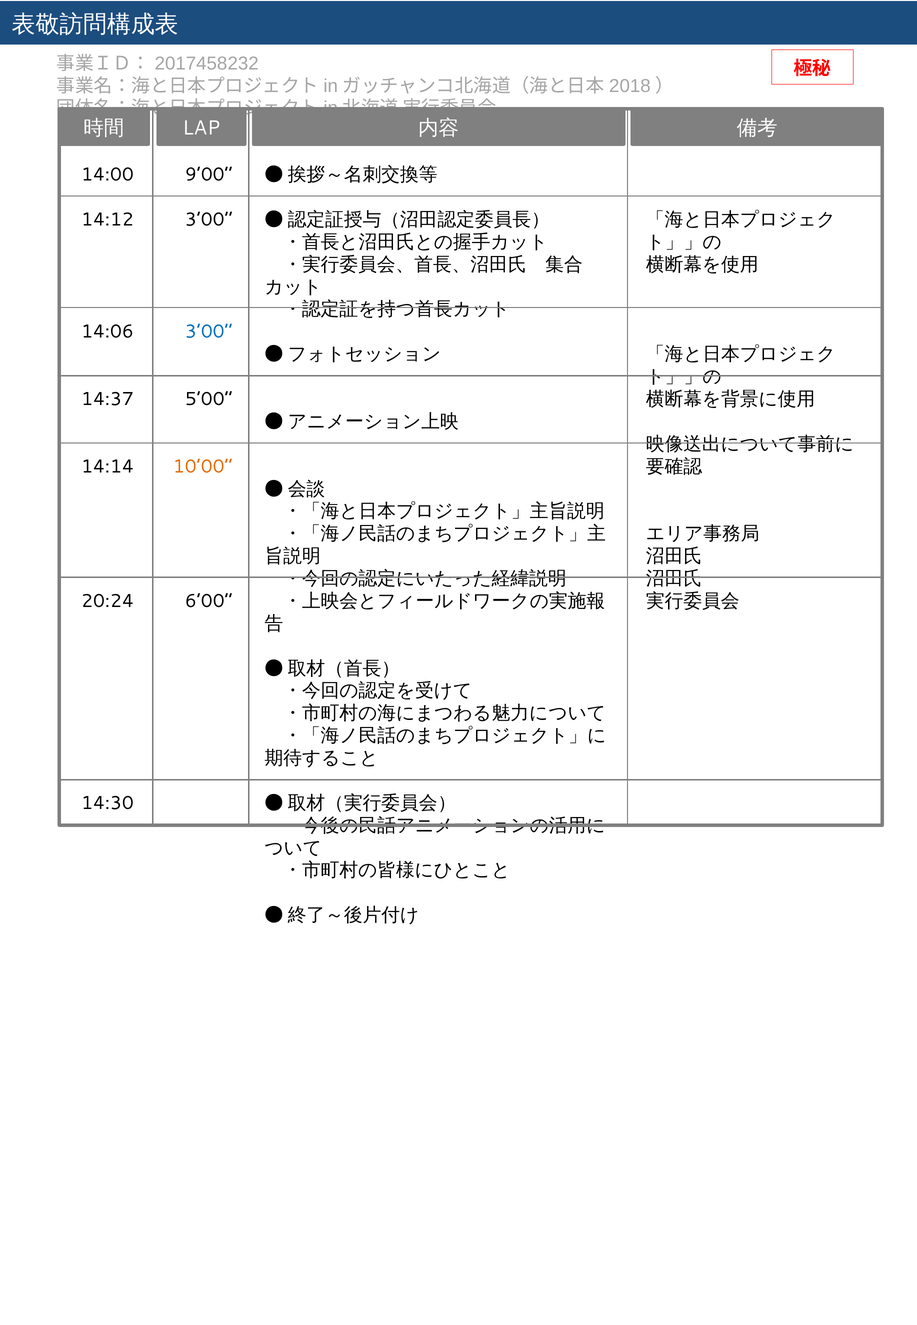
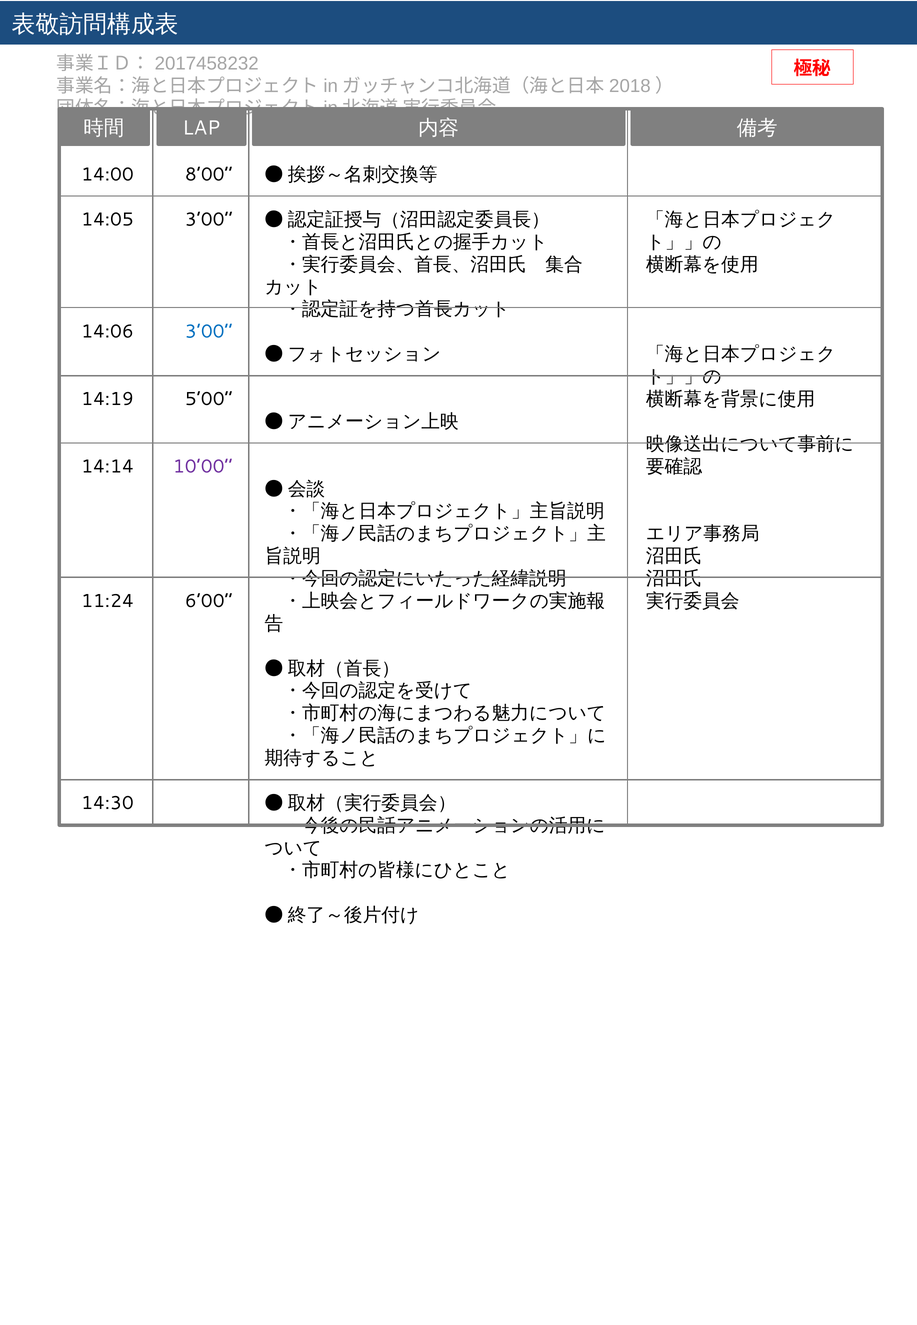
9’00: 9’00 -> 8’00 (209, 175)
14:12: 14:12 -> 14:05 (107, 220)
14:37: 14:37 -> 14:19 (107, 399)
10’00 colour: orange -> purple (203, 466)
20:24: 20:24 -> 11:24 (107, 601)
